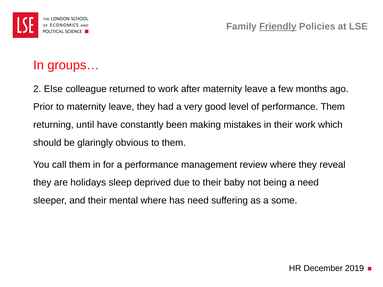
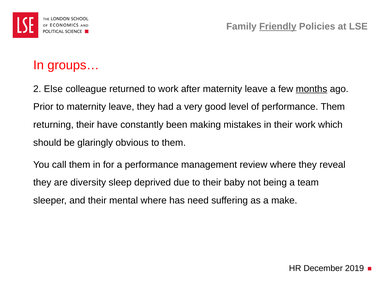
months underline: none -> present (312, 89)
returning until: until -> their (85, 125)
holidays: holidays -> diversity (88, 183)
a need: need -> team (308, 183)
some: some -> make (284, 201)
